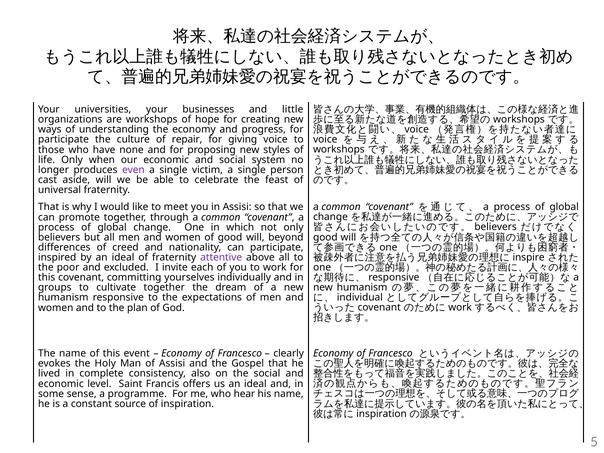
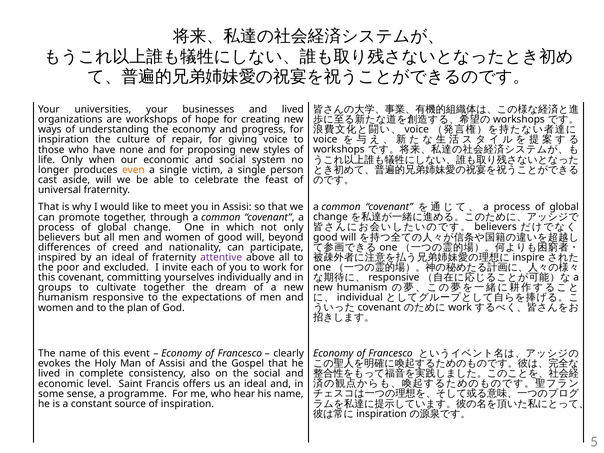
and little: little -> lived (293, 109)
participate: participate -> inspiration (63, 140)
even colour: purple -> orange (133, 170)
